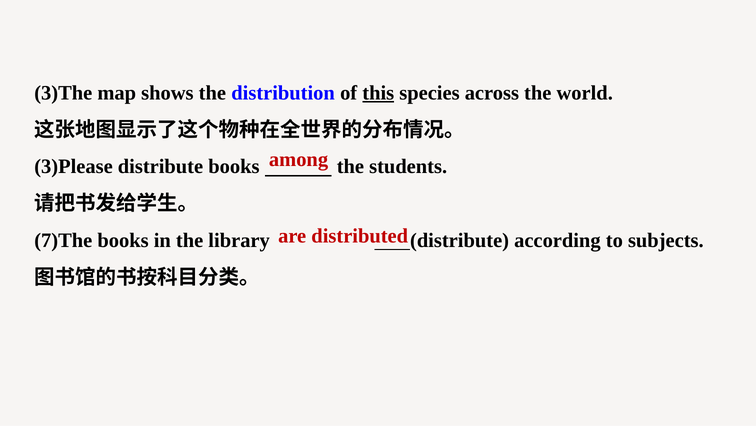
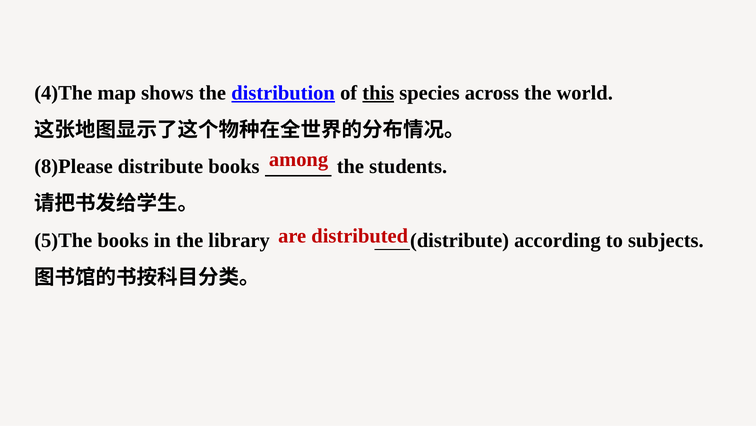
3)The: 3)The -> 4)The (63, 93)
distribution underline: none -> present (283, 93)
3)Please: 3)Please -> 8)Please (73, 166)
7)The: 7)The -> 5)The (63, 240)
